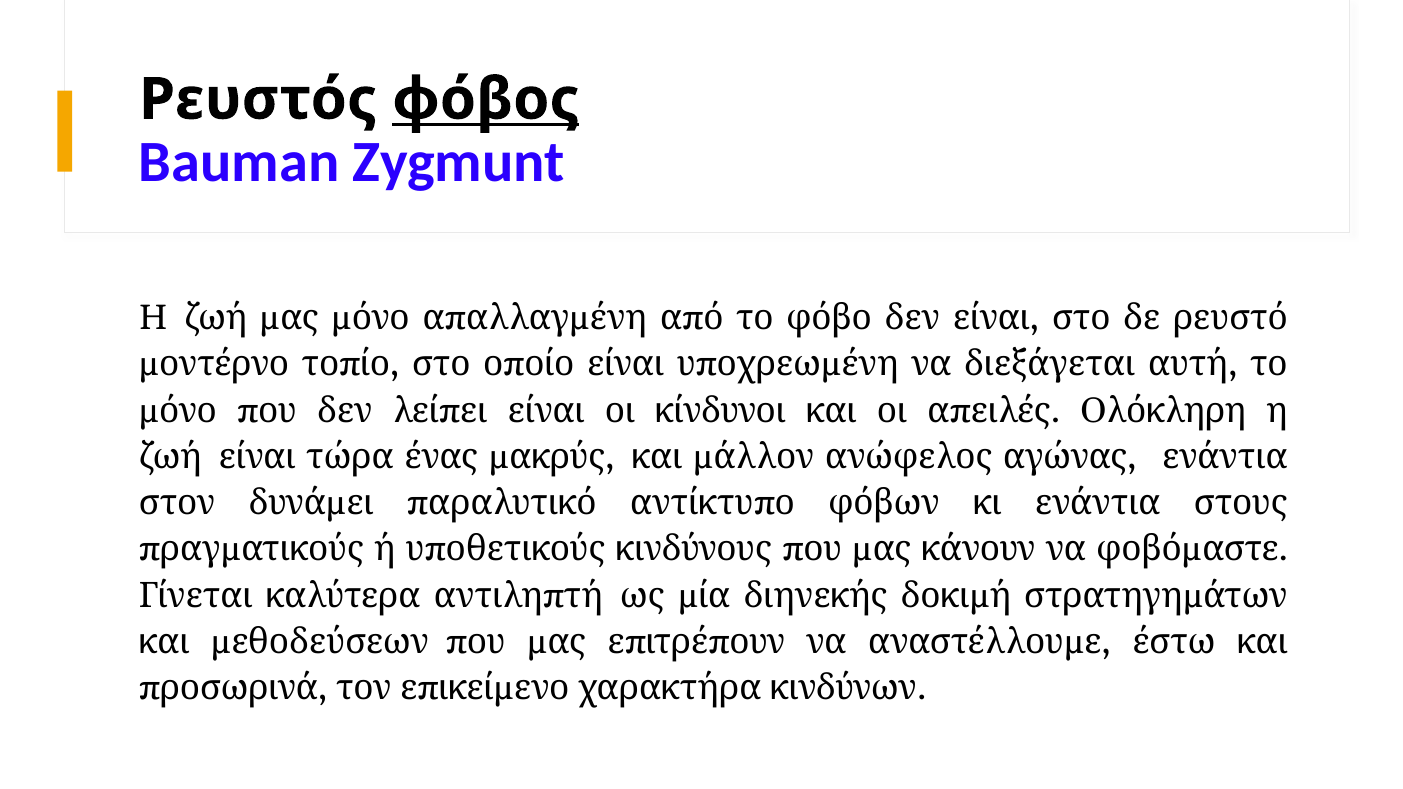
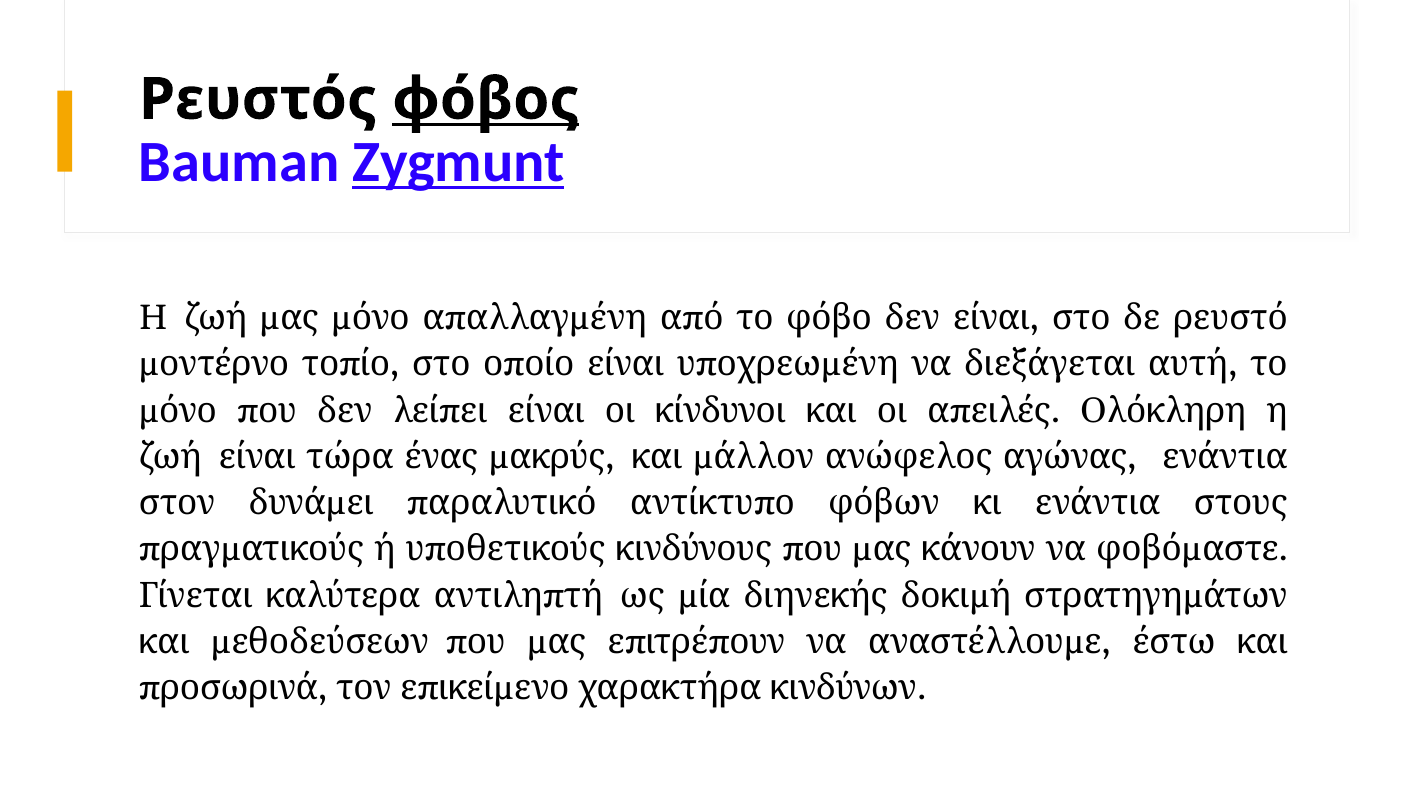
Zygmunt underline: none -> present (458, 163)
